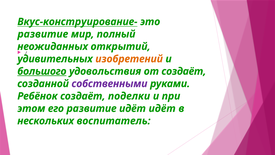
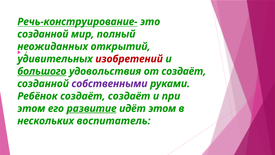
Вкус-конструирование-: Вкус-конструирование- -> Речь-конструирование- (77, 22)
развитие: развитие -> созданной (43, 34)
изобретений colour: orange -> red (129, 59)
создаёт поделки: поделки -> создаёт (129, 96)
развитие underline: none -> present (92, 108)
идёт идёт: идёт -> этом (162, 108)
